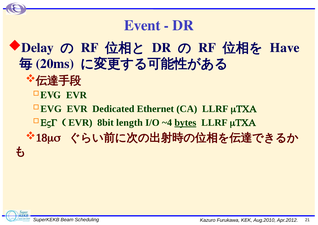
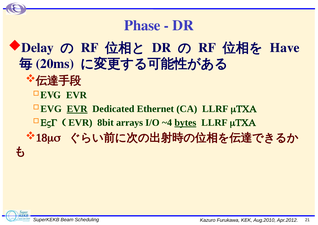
Event: Event -> Phase (142, 25)
EVR underline: none -> present (77, 109)
length: length -> arrays (130, 123)
